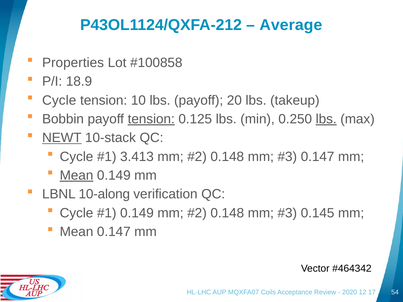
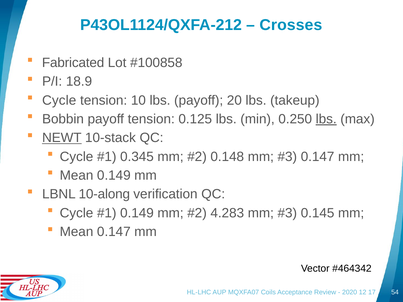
Average: Average -> Crosses (291, 25)
Properties: Properties -> Fabricated (73, 63)
tension underline: present -> none (151, 119)
3.413: 3.413 -> 0.345 (137, 157)
Mean underline: present -> none (77, 176)
0.148: 0.148 -> 4.283 (227, 213)
